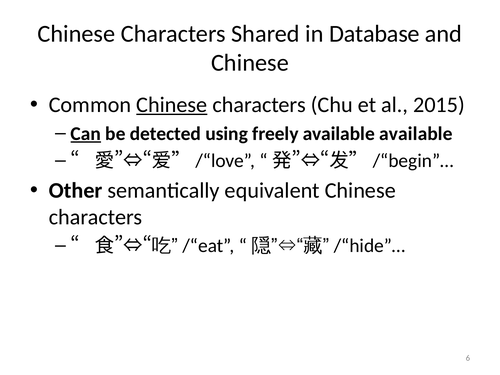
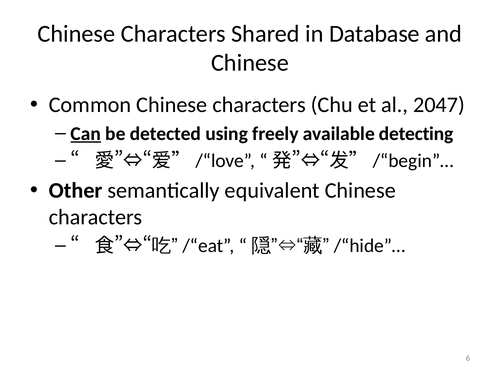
Chinese underline: present -> none (172, 105)
2015: 2015 -> 2047 (439, 105)
available available: available -> detecting (416, 134)
